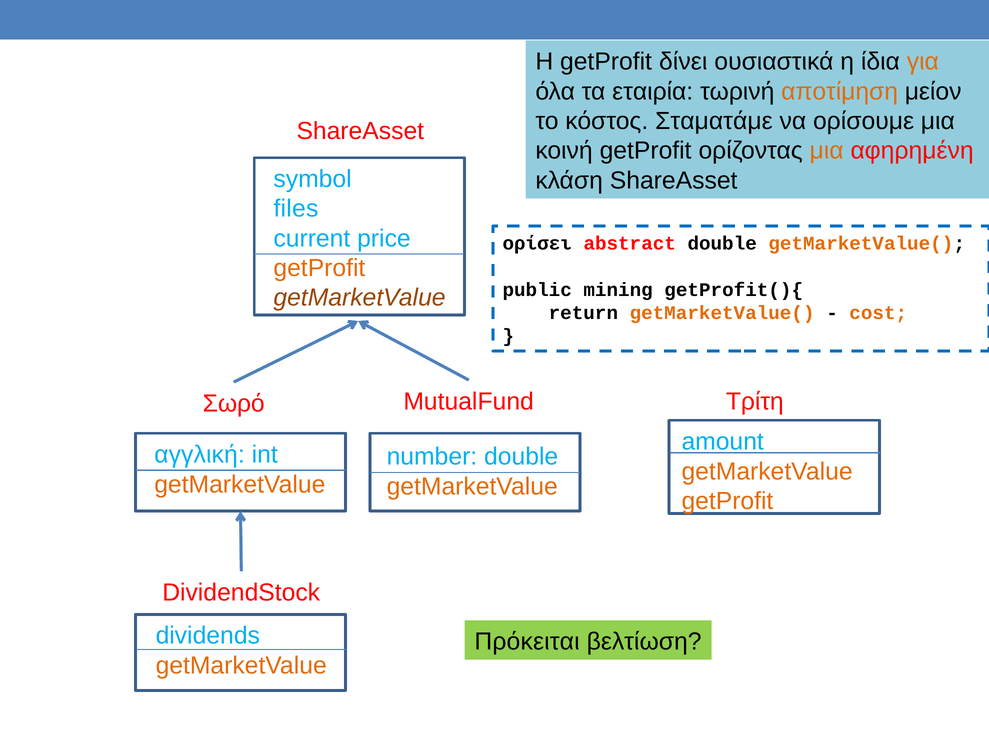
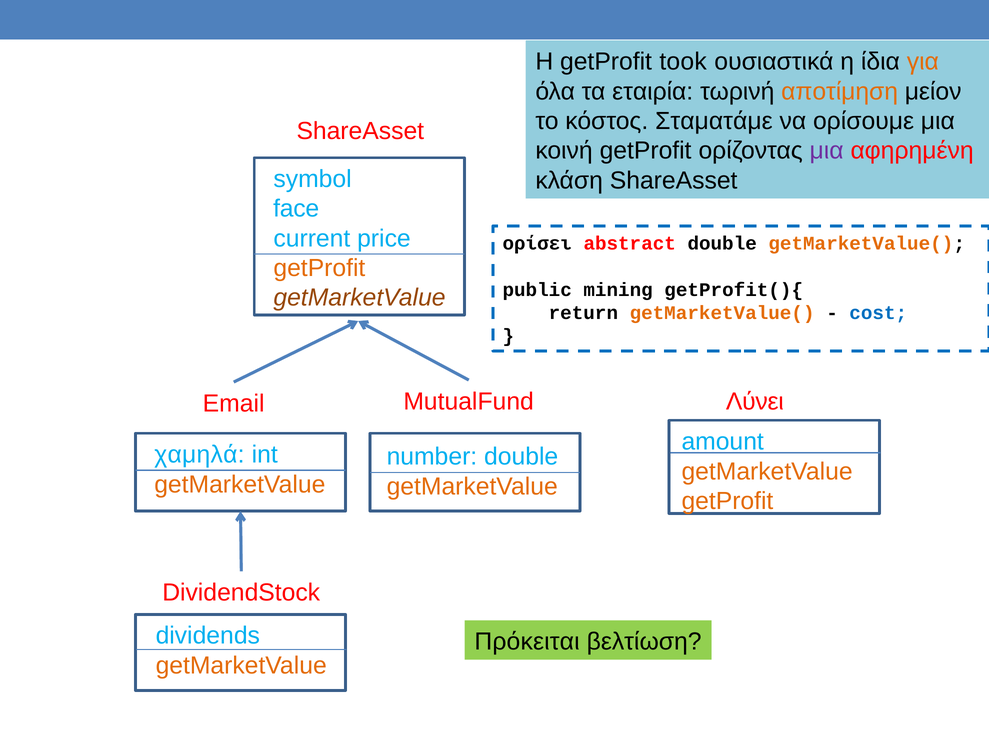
δίνει: δίνει -> took (683, 62)
μια colour: orange -> purple (827, 151)
files: files -> face (296, 209)
cost colour: orange -> blue (878, 313)
Τρίτη: Τρίτη -> Λύνει (755, 401)
Σωρό: Σωρό -> Email (234, 403)
αγγλική: αγγλική -> χαμηλά (199, 455)
